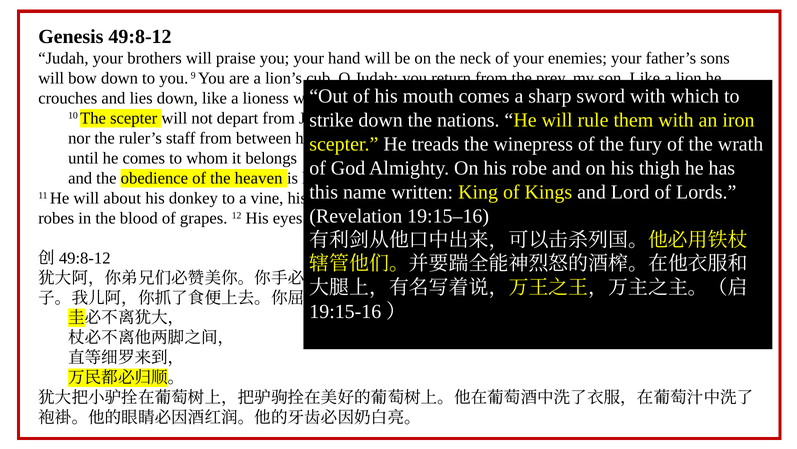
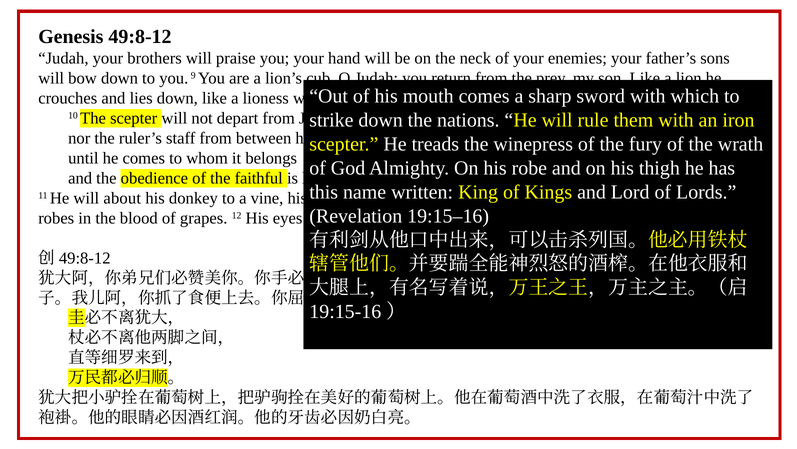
heaven: heaven -> faithful (259, 178)
